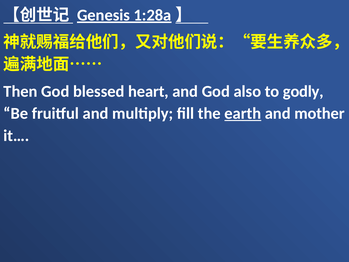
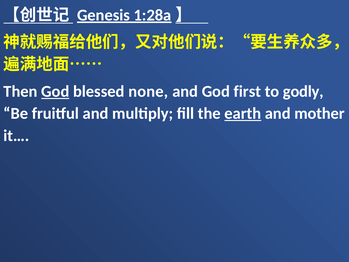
God underline: none -> present (55, 91)
heart: heart -> none (148, 91)
also: also -> first (247, 91)
